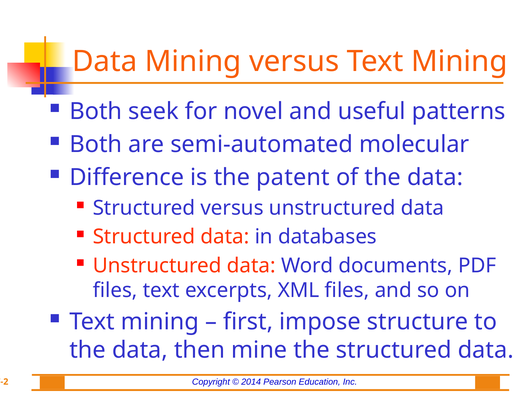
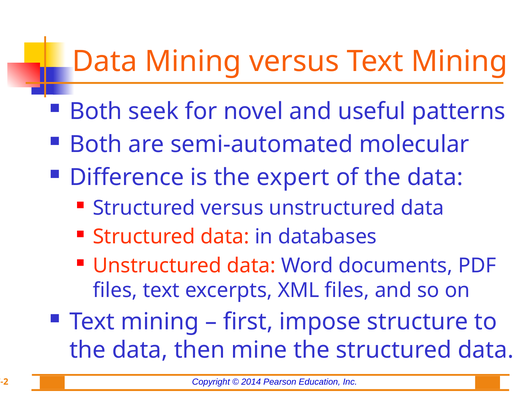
patent: patent -> expert (293, 178)
